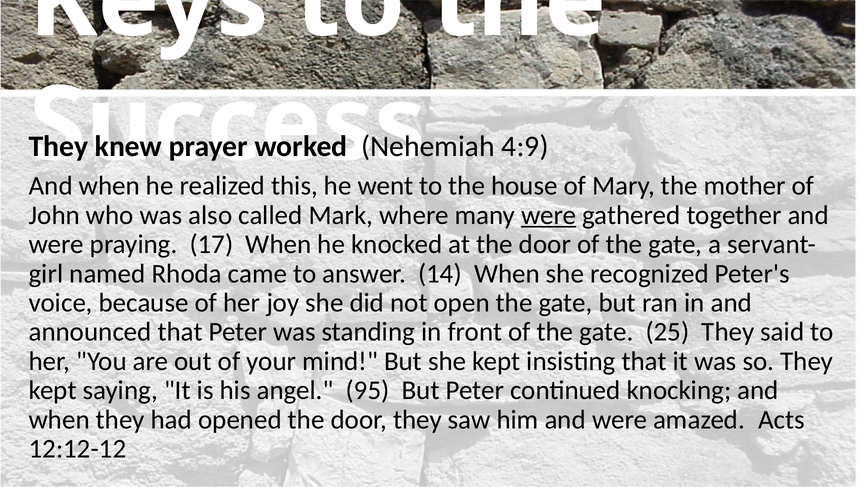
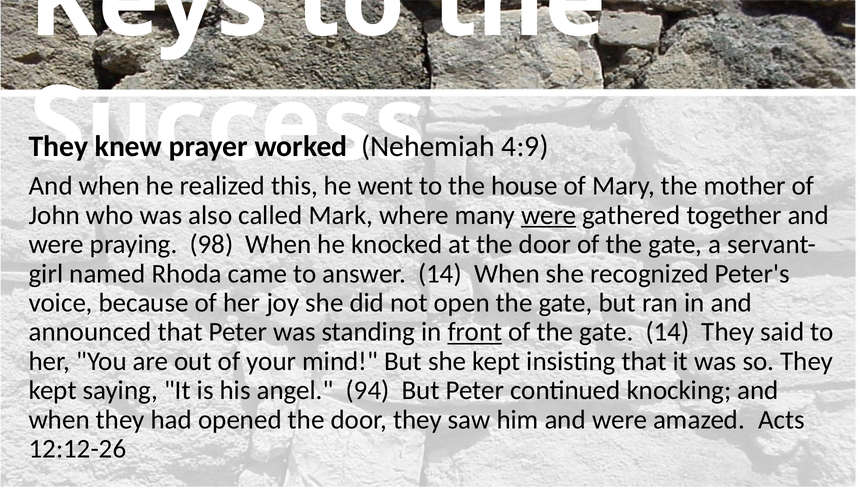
17: 17 -> 98 (211, 244)
front underline: none -> present (475, 332)
gate 25: 25 -> 14 (667, 332)
95: 95 -> 94 (368, 390)
12:12-12: 12:12-12 -> 12:12-26 (77, 449)
